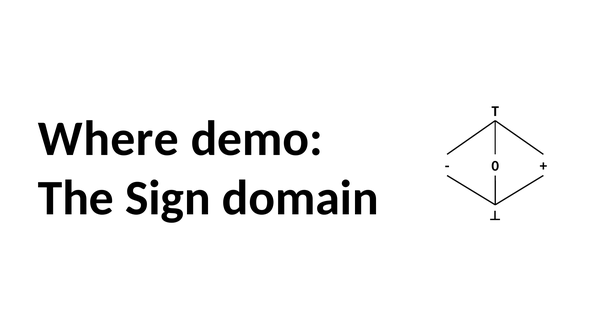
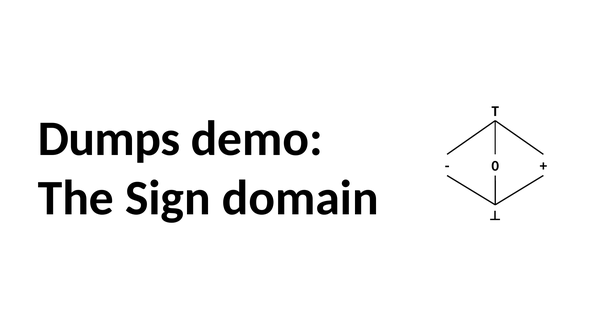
Where: Where -> Dumps (109, 139)
